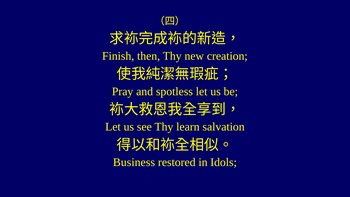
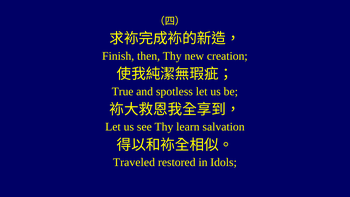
Pray: Pray -> True (123, 91)
Business: Business -> Traveled (134, 162)
